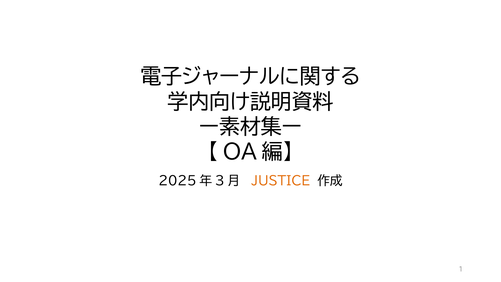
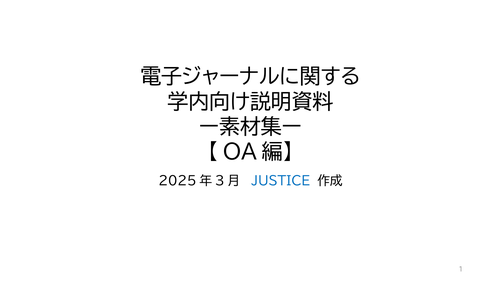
JUSTICE colour: orange -> blue (281, 181)
